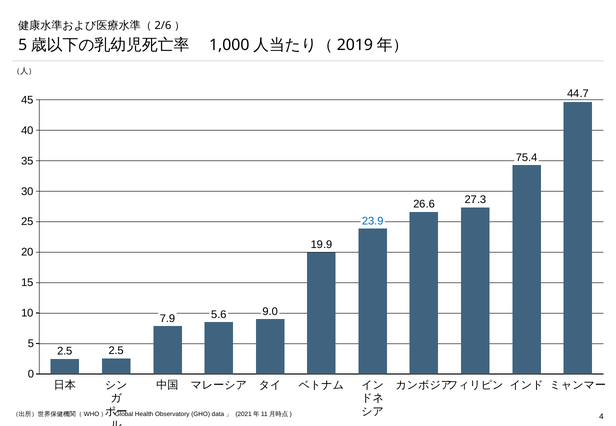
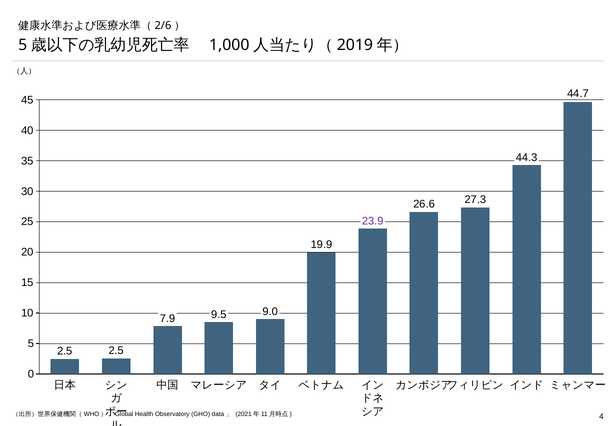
75.4: 75.4 -> 44.3 (527, 158)
23.9 colour: blue -> purple (373, 221)
5.6: 5.6 -> 9.5 (219, 315)
